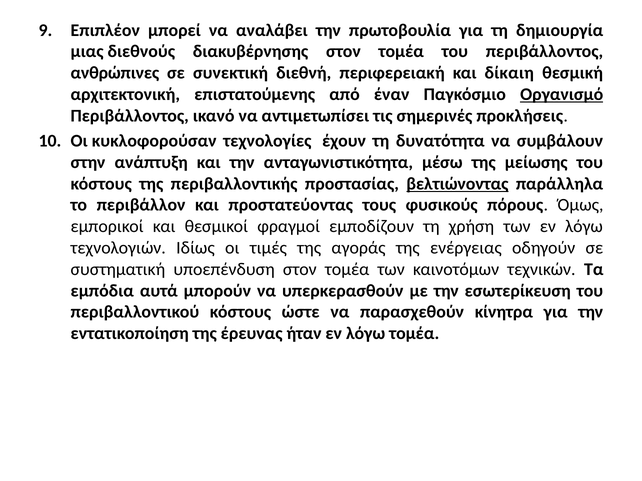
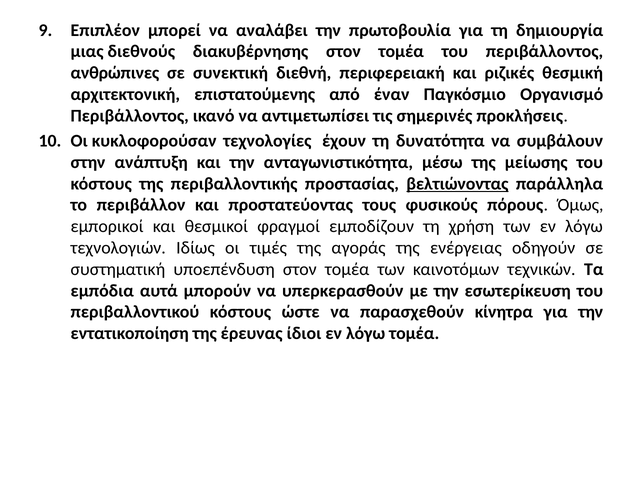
δίκαιη: δίκαιη -> ριζικές (509, 73)
Οργανισμό underline: present -> none (562, 95)
ήταν: ήταν -> ίδιοι (304, 334)
